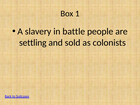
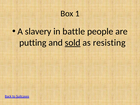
settling: settling -> putting (33, 43)
sold underline: none -> present (73, 43)
colonists: colonists -> resisting (109, 43)
